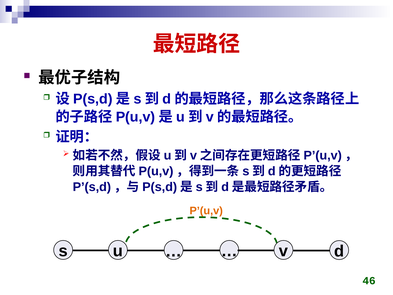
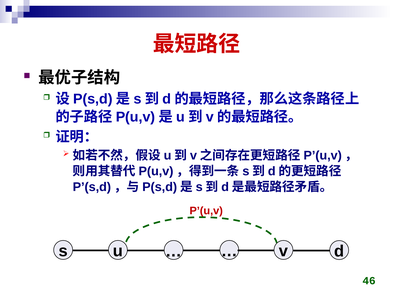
P’(u,v colour: orange -> red (206, 211)
